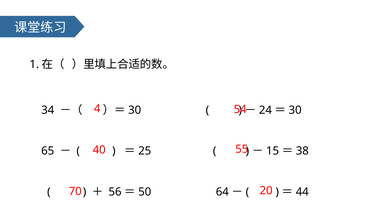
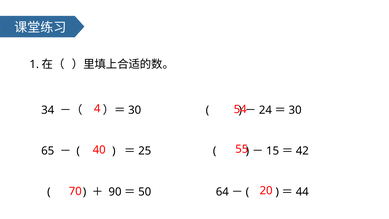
38: 38 -> 42 (302, 151)
56: 56 -> 90 (115, 192)
